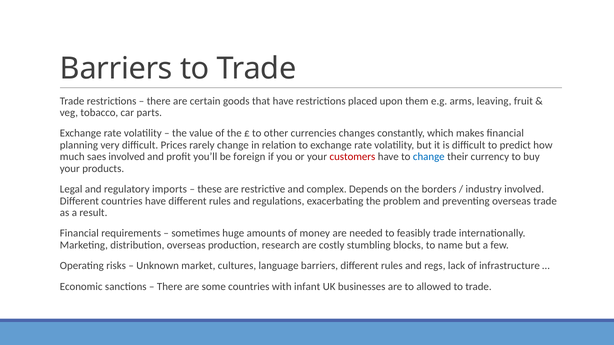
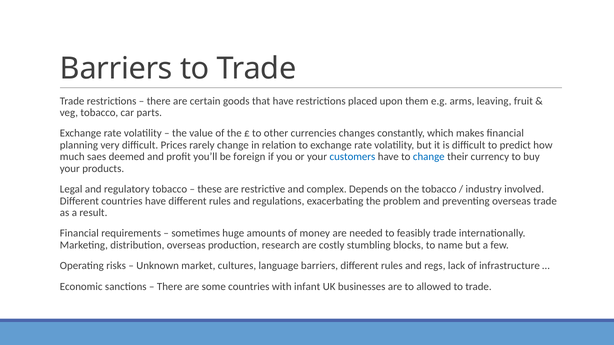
saes involved: involved -> deemed (127, 157)
customers colour: red -> blue (352, 157)
regulatory imports: imports -> tobacco (170, 189)
the borders: borders -> tobacco (439, 189)
